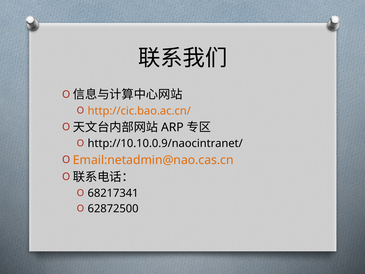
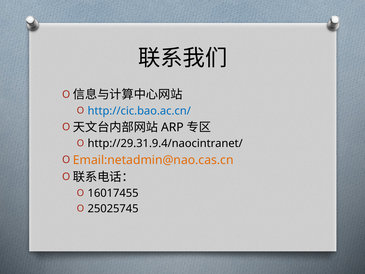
http://cic.bao.ac.cn/ colour: orange -> blue (139, 111)
http://10.10.0.9/naocintranet/: http://10.10.0.9/naocintranet/ -> http://29.31.9.4/naocintranet/ (165, 143)
68217341: 68217341 -> 16017455 (113, 193)
62872500: 62872500 -> 25025745 (113, 209)
